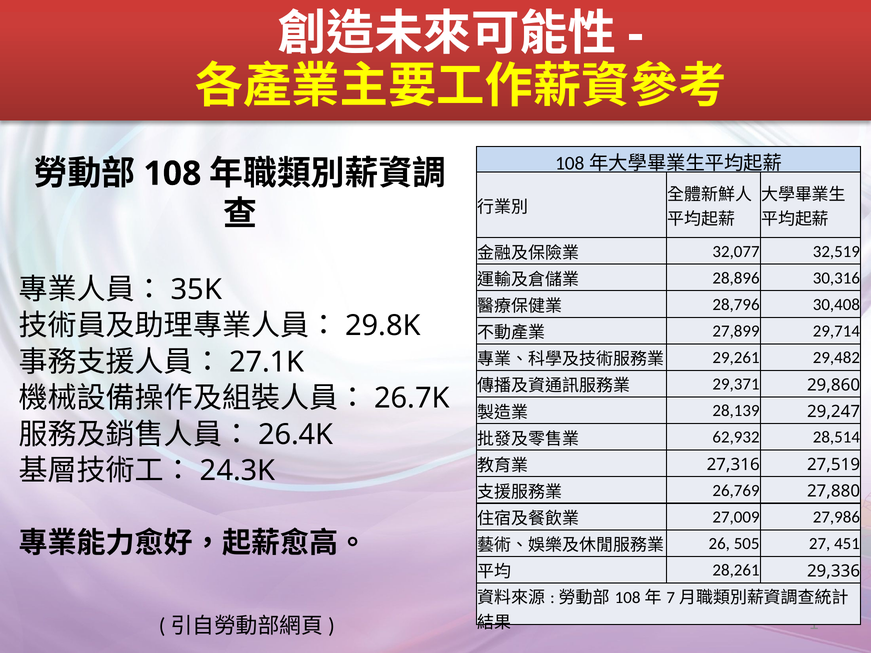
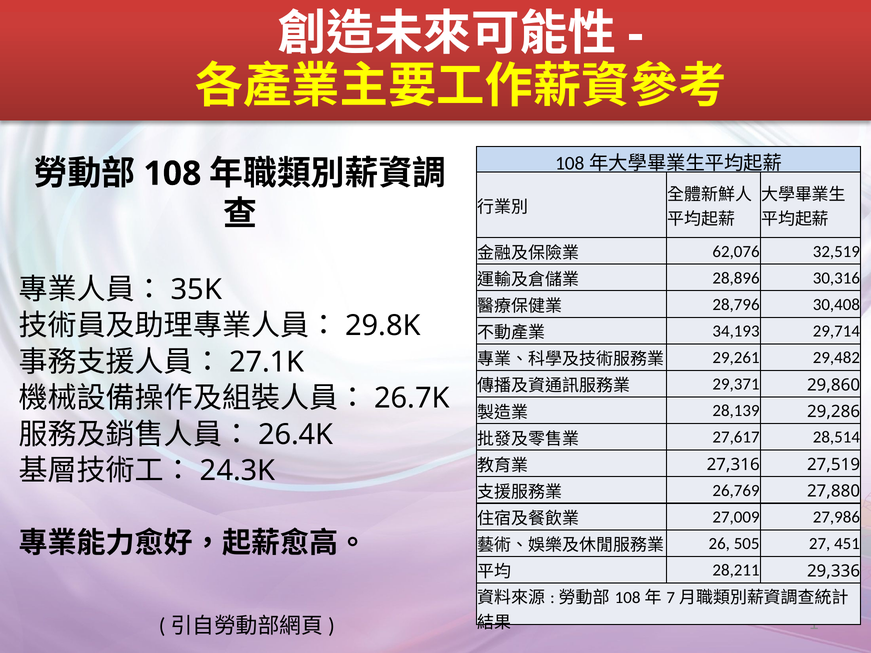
32,077: 32,077 -> 62,076 (736, 252)
27,899: 27,899 -> 34,193 (736, 331)
29,247: 29,247 -> 29,286 (834, 412)
62,932: 62,932 -> 27,617 (736, 438)
28,261: 28,261 -> 28,211 (736, 570)
